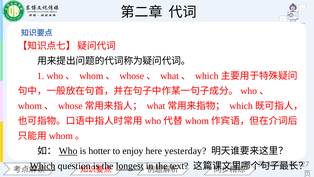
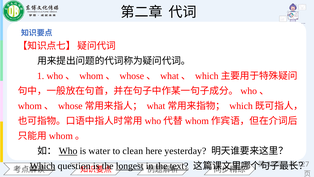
hotter: hotter -> water (99, 151)
enjoy: enjoy -> clean (133, 151)
text underline: none -> present (179, 166)
